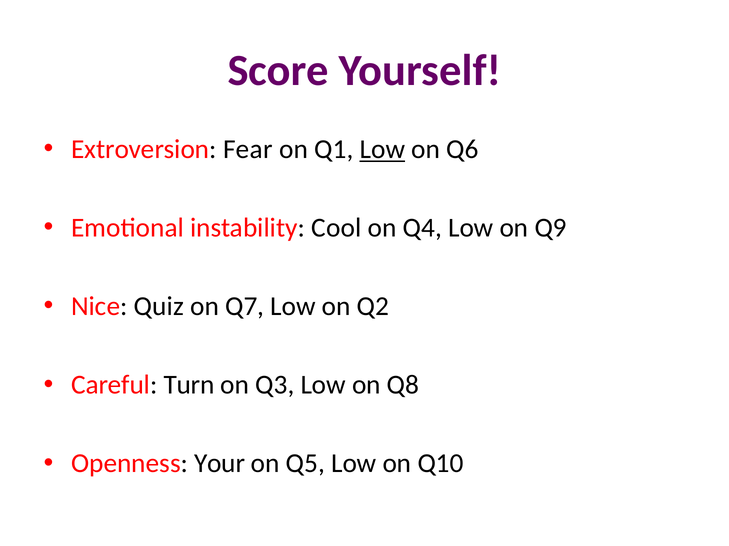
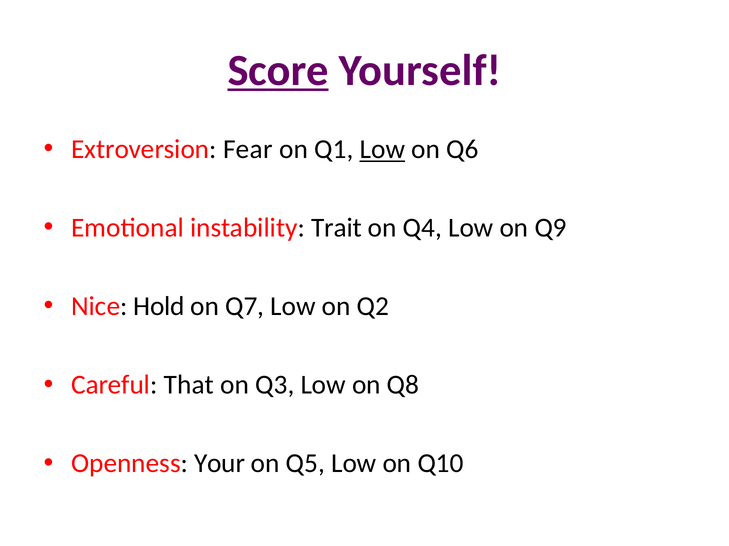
Score underline: none -> present (278, 71)
Cool: Cool -> Trait (337, 228)
Quiz: Quiz -> Hold (159, 307)
Turn: Turn -> That (189, 385)
